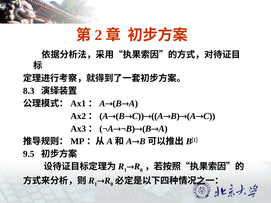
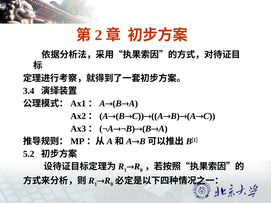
8.3: 8.3 -> 3.4 (29, 91)
9.5: 9.5 -> 5.2 (29, 154)
